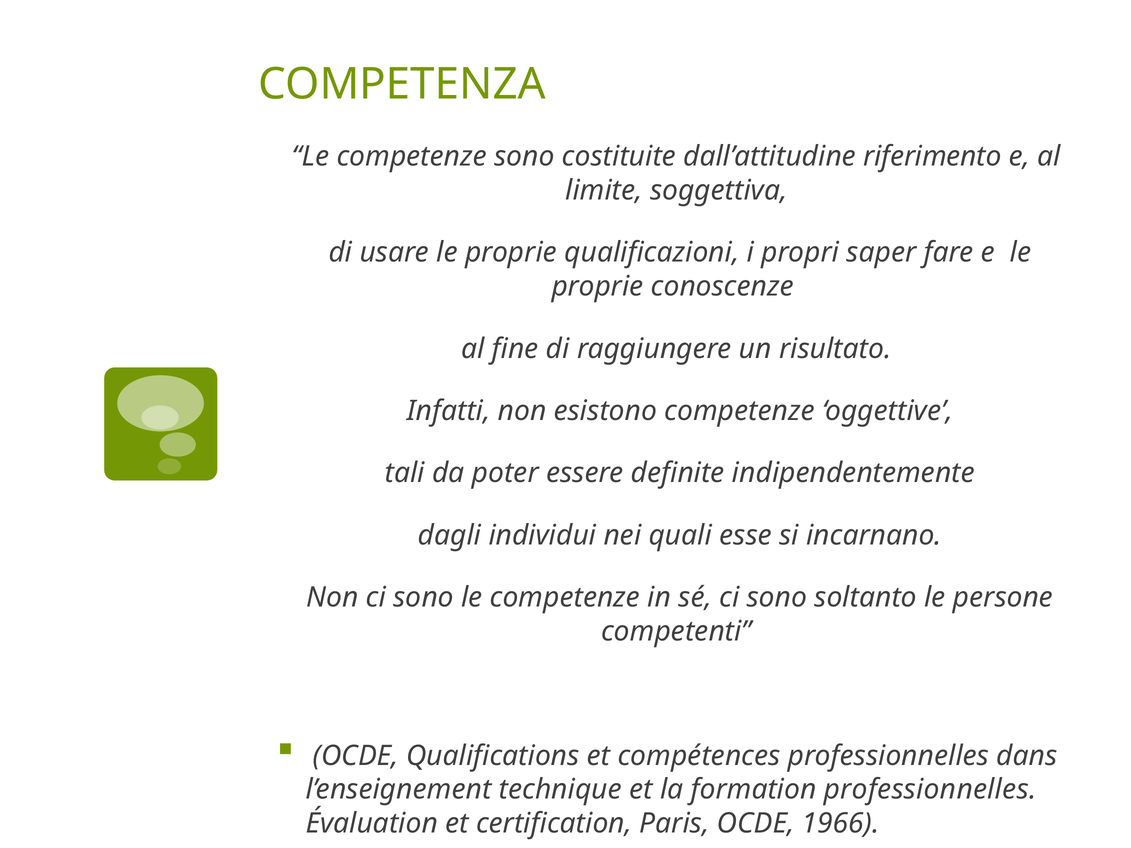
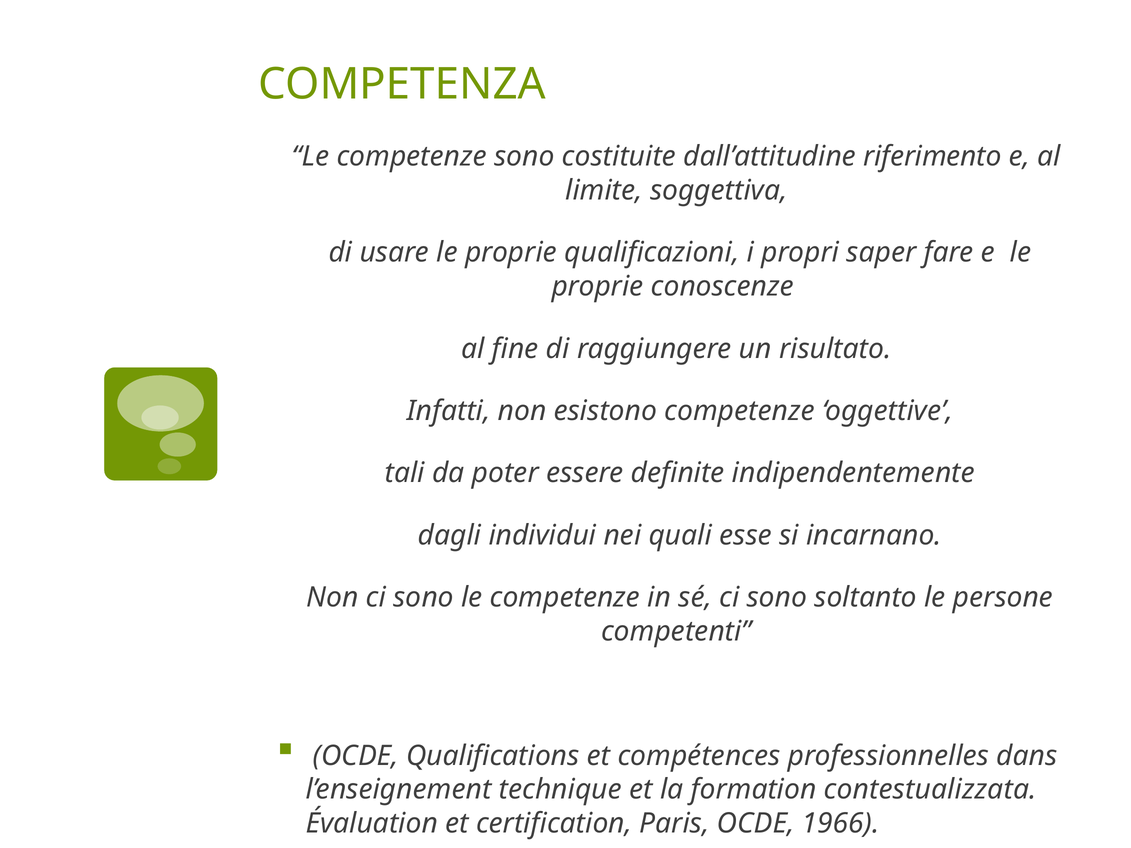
formation professionnelles: professionnelles -> contestualizzata (930, 790)
